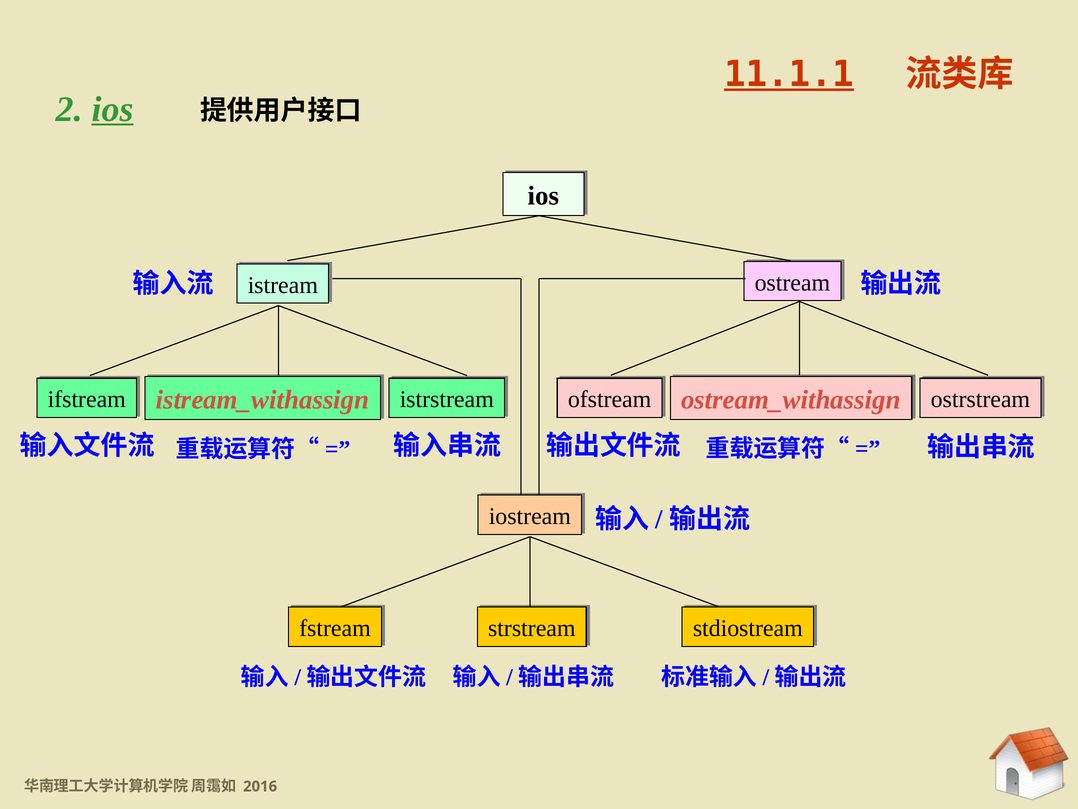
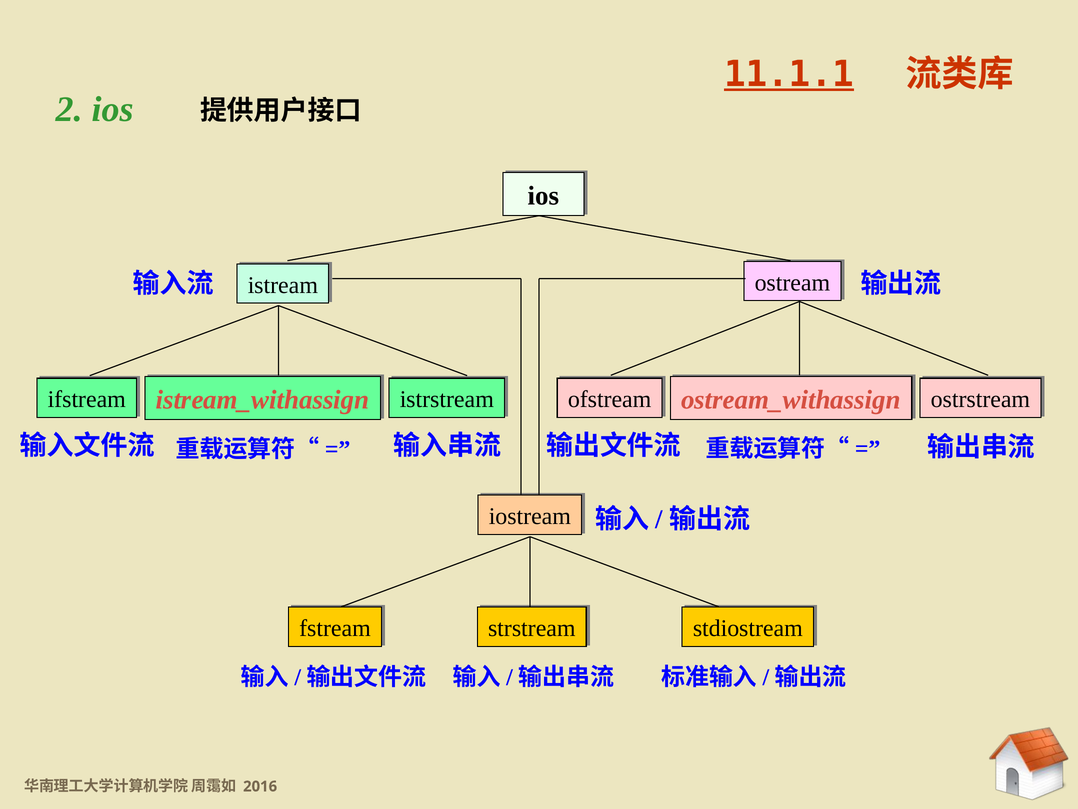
ios underline: present -> none (113, 109)
